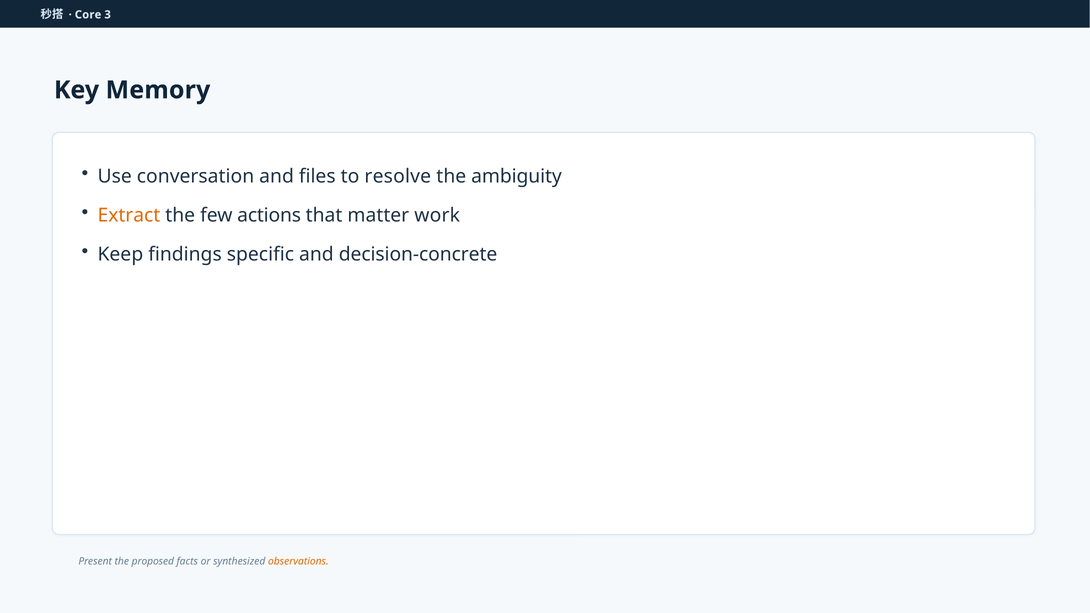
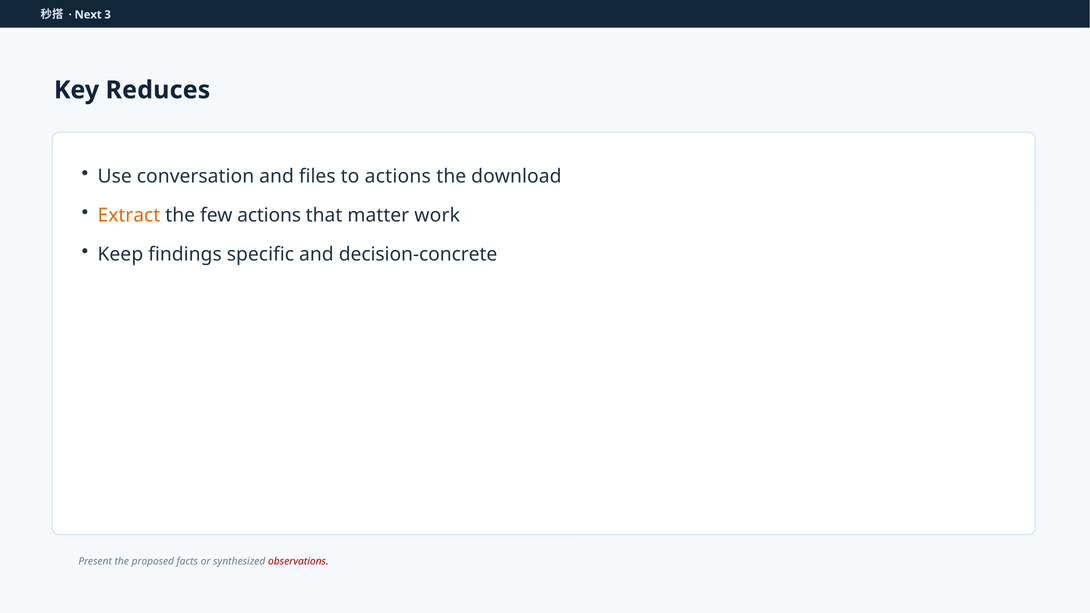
Core: Core -> Next (88, 15)
Memory: Memory -> Reduces (158, 90)
to resolve: resolve -> actions (398, 176)
ambiguity: ambiguity -> download (516, 176)
observations colour: orange -> red (298, 561)
